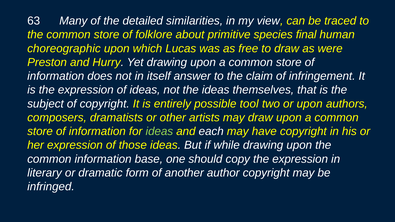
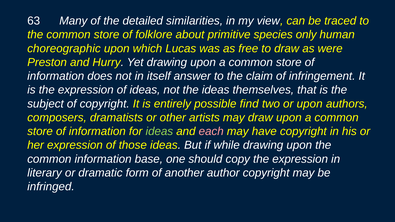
final: final -> only (306, 35)
tool: tool -> find (249, 104)
each colour: white -> pink (211, 131)
